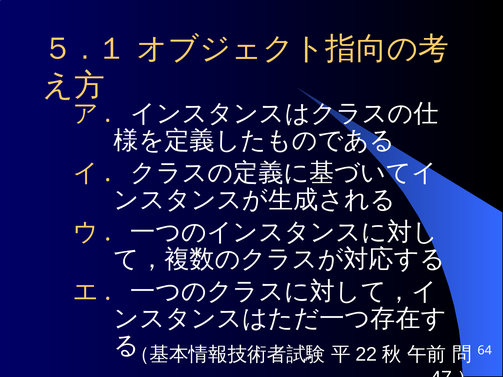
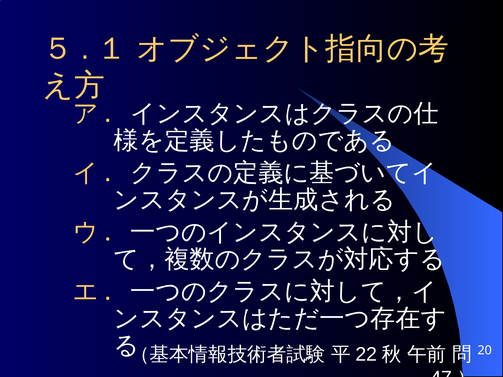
64: 64 -> 20 (485, 350)
